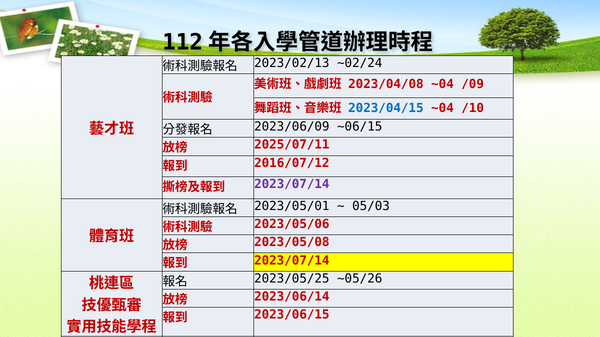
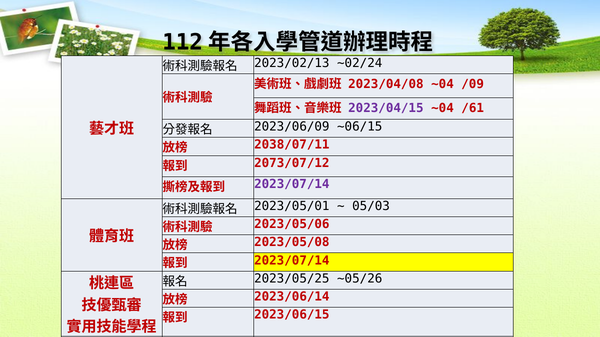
2023/04/15 colour: blue -> purple (386, 108)
/10: /10 -> /61 (473, 108)
2025/07/11: 2025/07/11 -> 2038/07/11 (292, 145)
2016/07/12: 2016/07/12 -> 2073/07/12 (292, 163)
